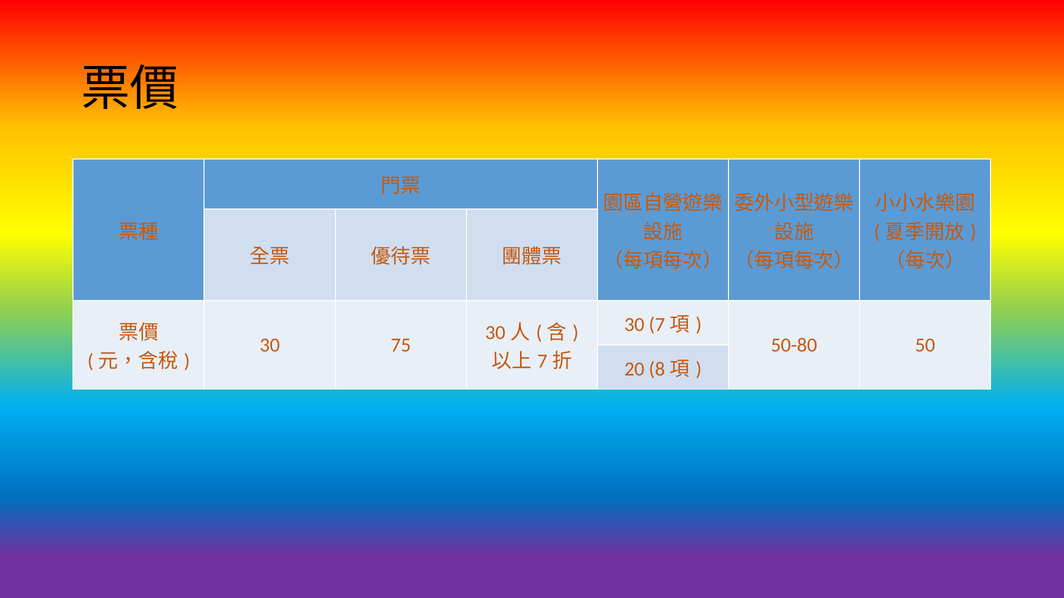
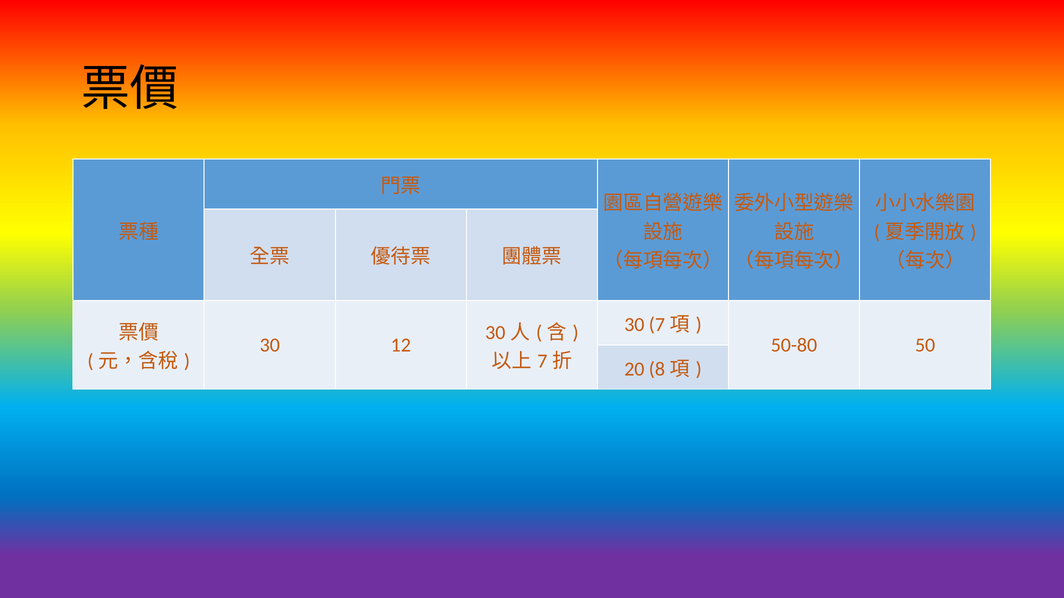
75: 75 -> 12 (401, 345)
